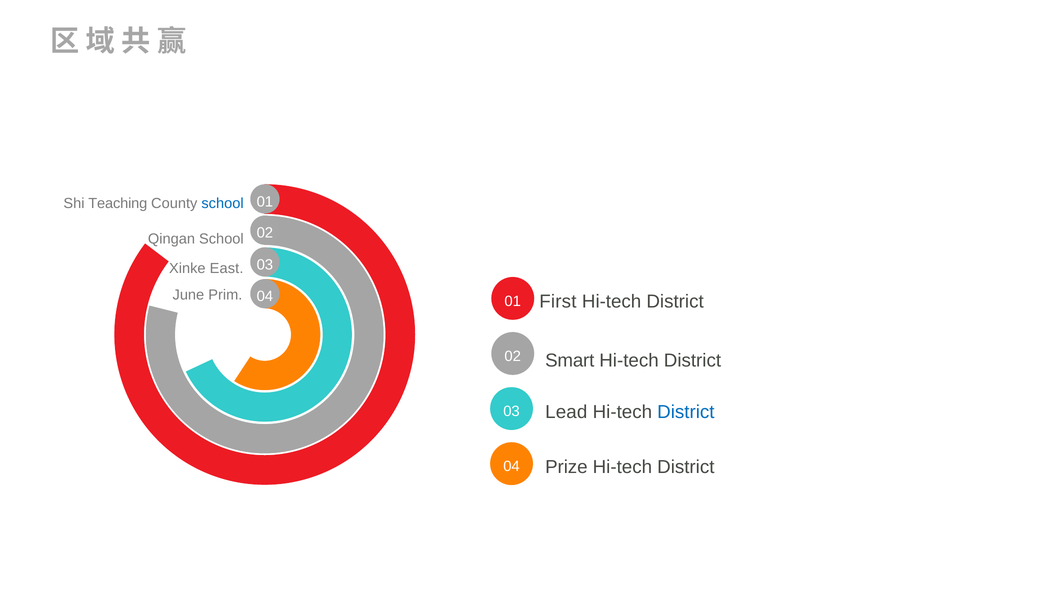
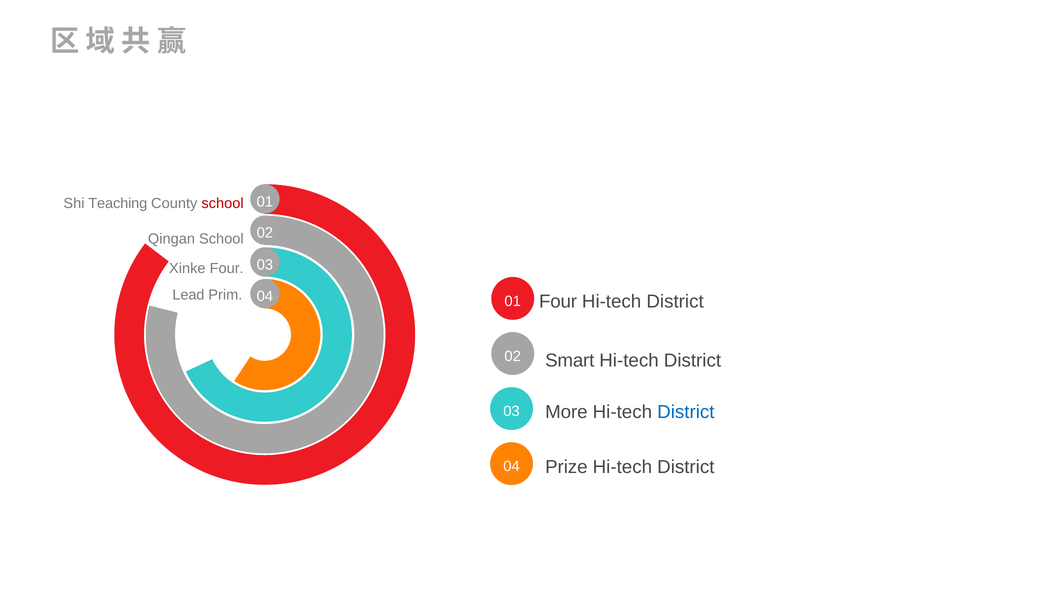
school colour: blue -> red (223, 204)
Xinke East: East -> Four (227, 269)
June: June -> Lead (188, 295)
First: First -> Four (558, 302)
Lead: Lead -> More (566, 412)
